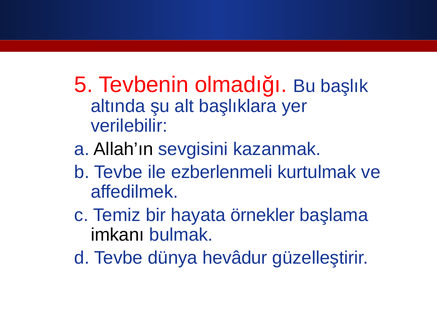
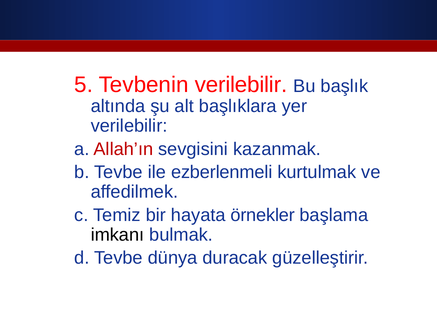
Tevbenin olmadığı: olmadığı -> verilebilir (241, 85)
Allah’ın colour: black -> red (123, 149)
hevâdur: hevâdur -> duracak (235, 258)
